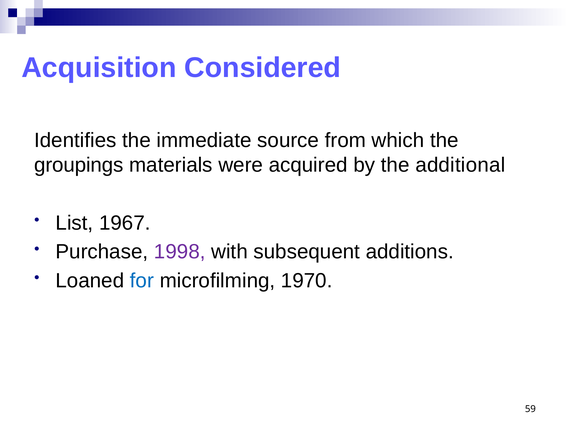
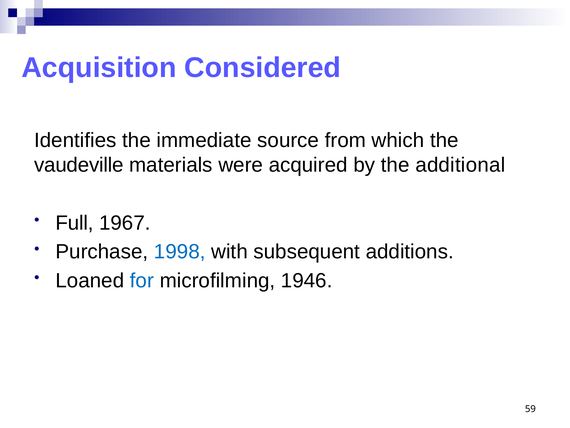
groupings: groupings -> vaudeville (79, 165)
List: List -> Full (75, 223)
1998 colour: purple -> blue (180, 252)
1970: 1970 -> 1946 (307, 280)
